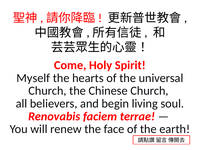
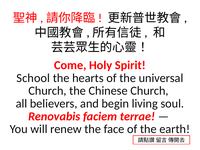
Myself: Myself -> School (33, 78)
